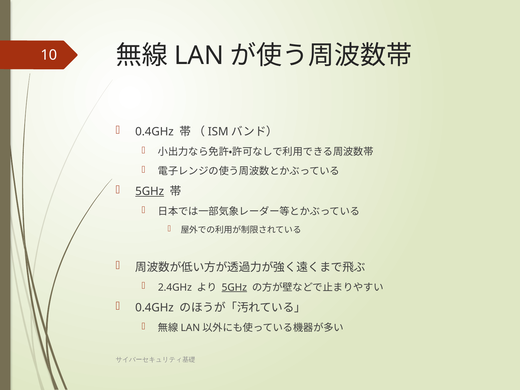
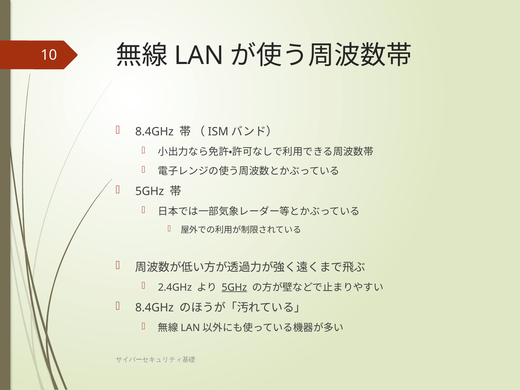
0.4GHz: 0.4GHz -> 8.4GHz (154, 132)
5GHz underline: present -> none (150, 191)
0.4GHz: 0.4GHz -> 8.4GHz (154, 308)
